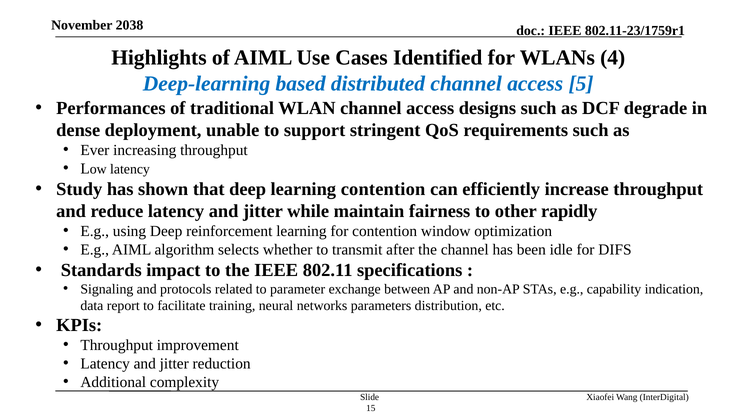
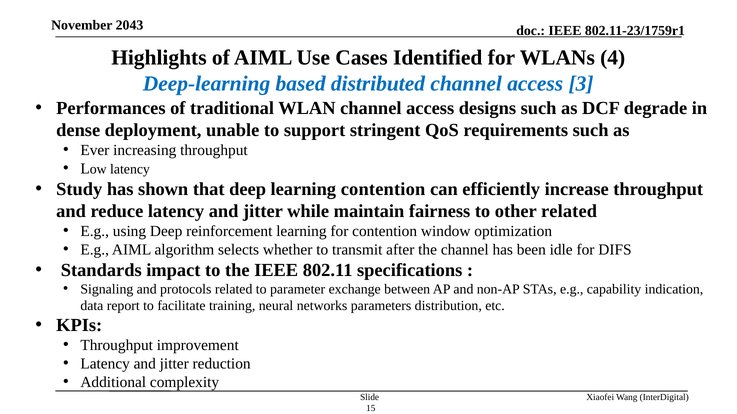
2038: 2038 -> 2043 (130, 25)
5: 5 -> 3 (581, 84)
other rapidly: rapidly -> related (569, 211)
